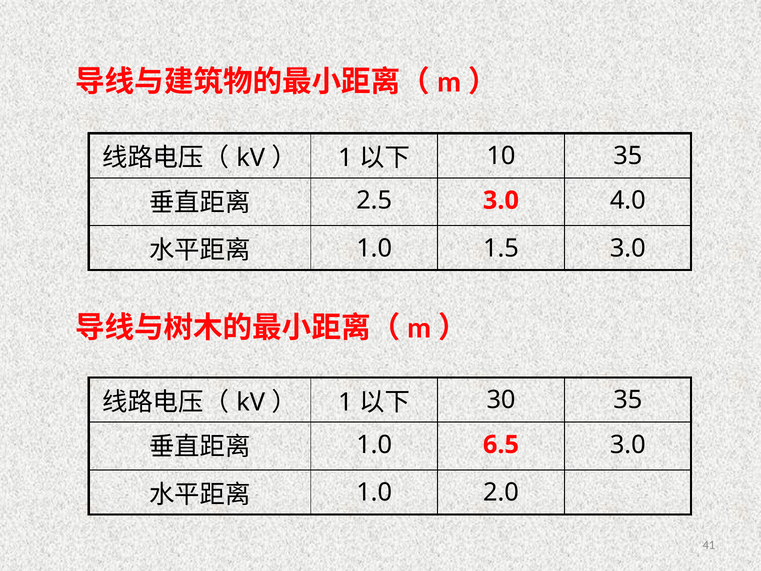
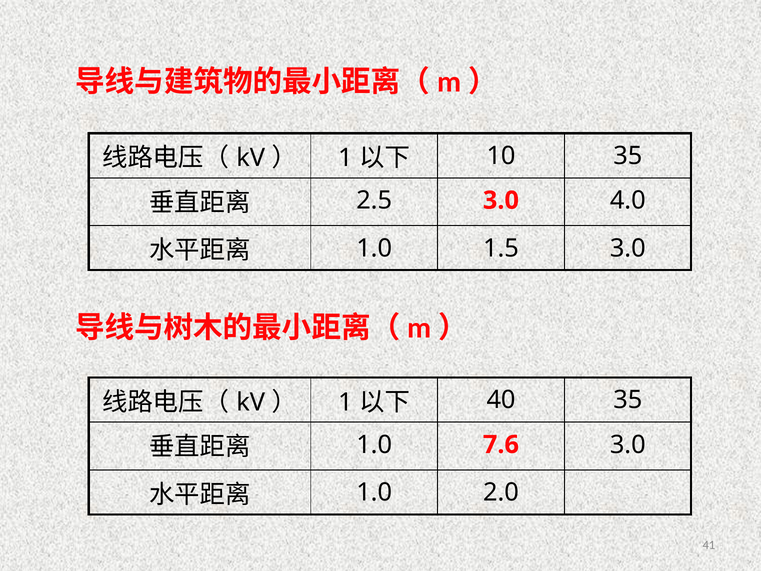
30: 30 -> 40 (501, 400)
6.5: 6.5 -> 7.6 (501, 444)
